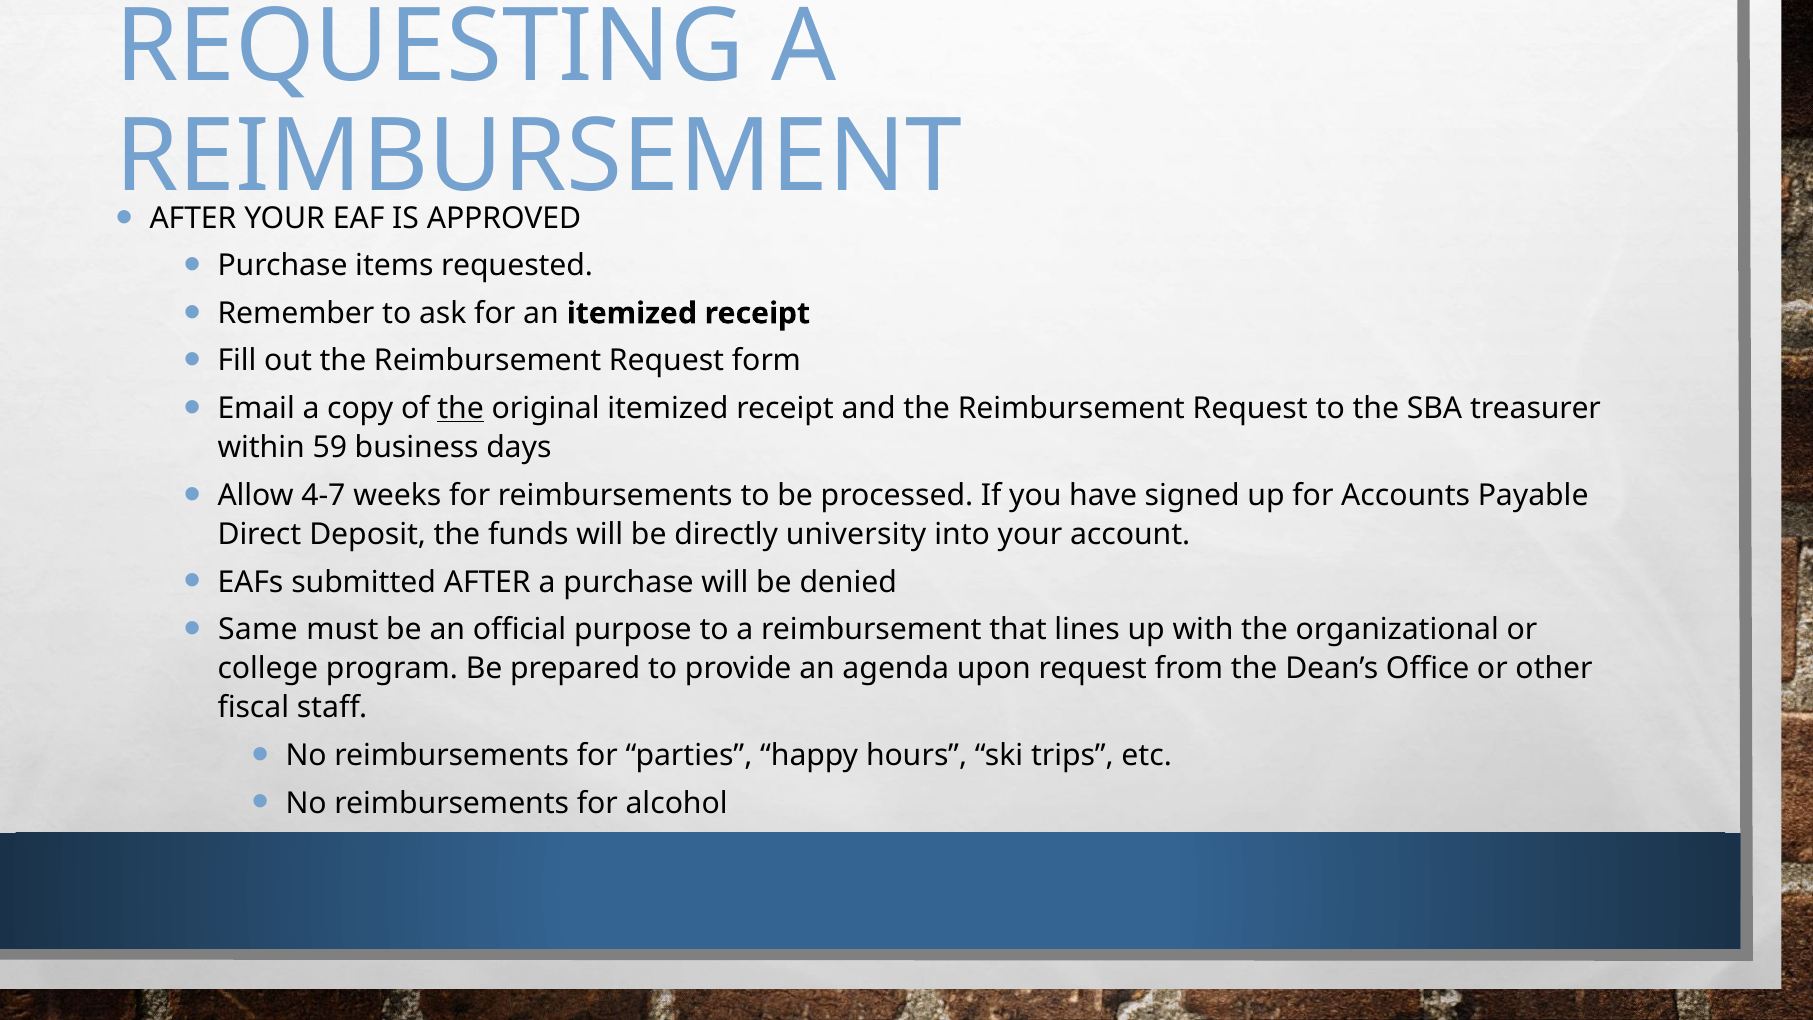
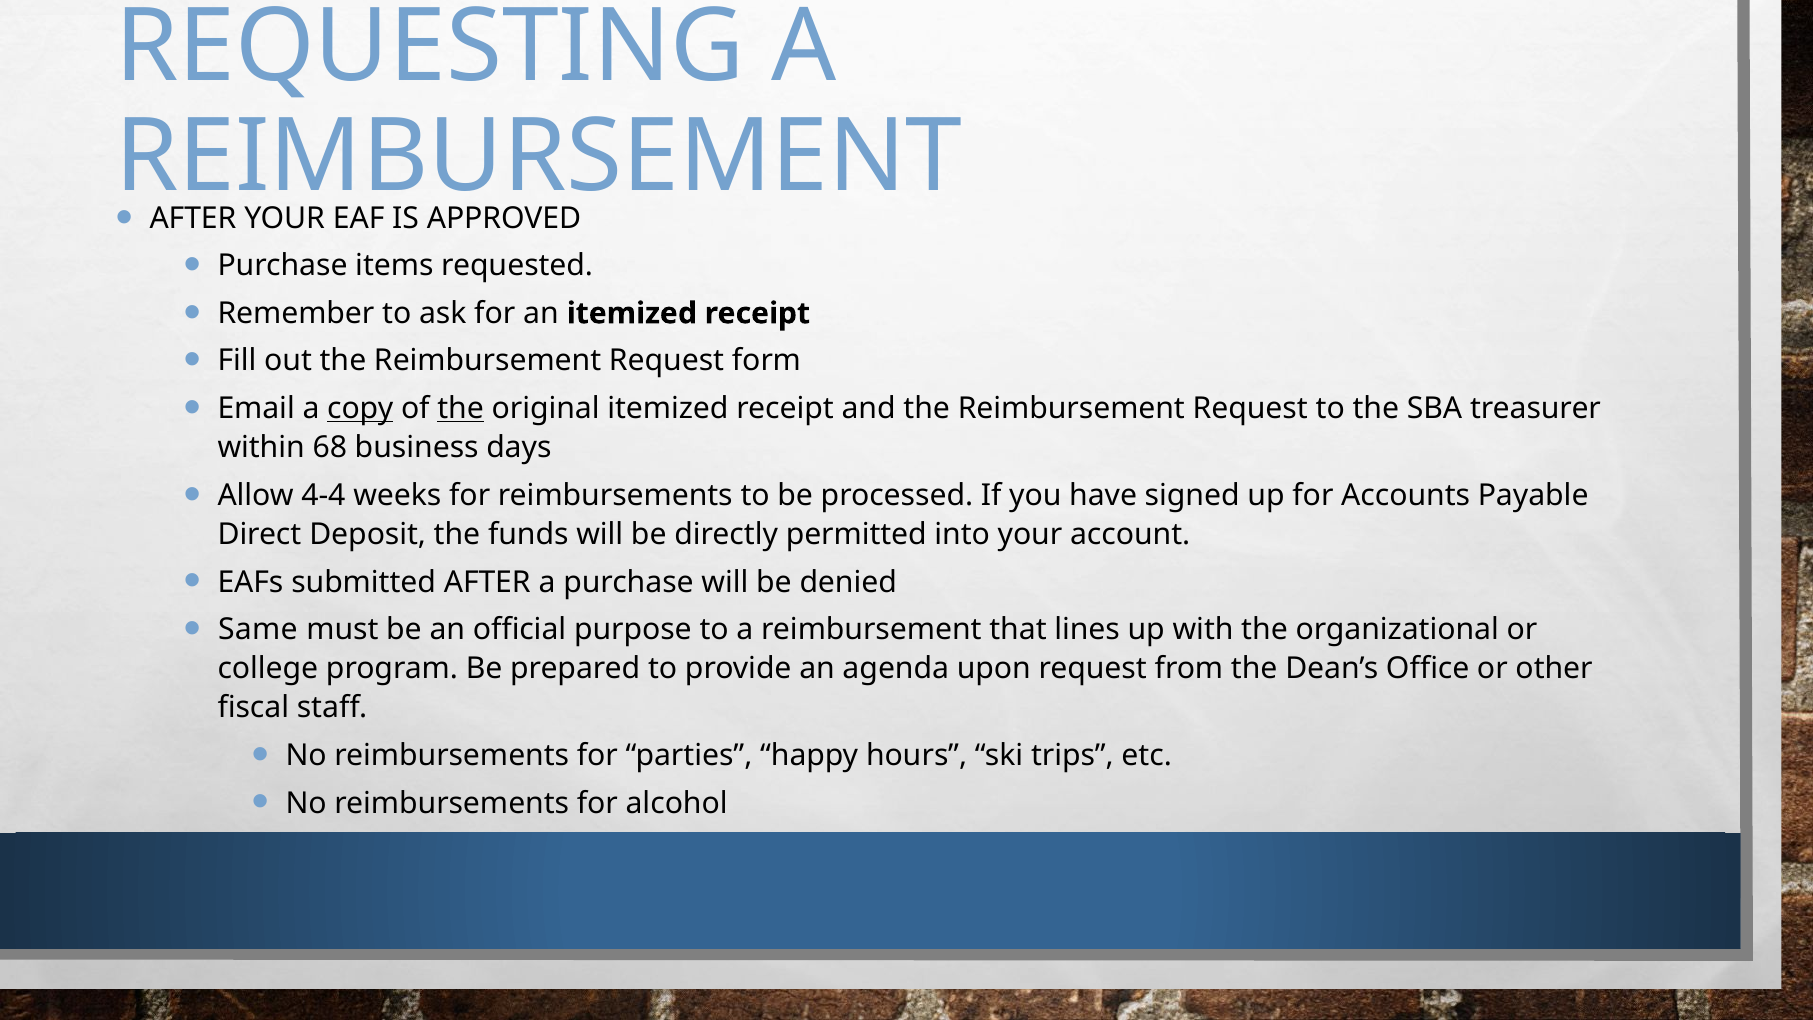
copy underline: none -> present (360, 409)
59: 59 -> 68 (330, 448)
4-7: 4-7 -> 4-4 (323, 495)
university: university -> permitted (856, 534)
